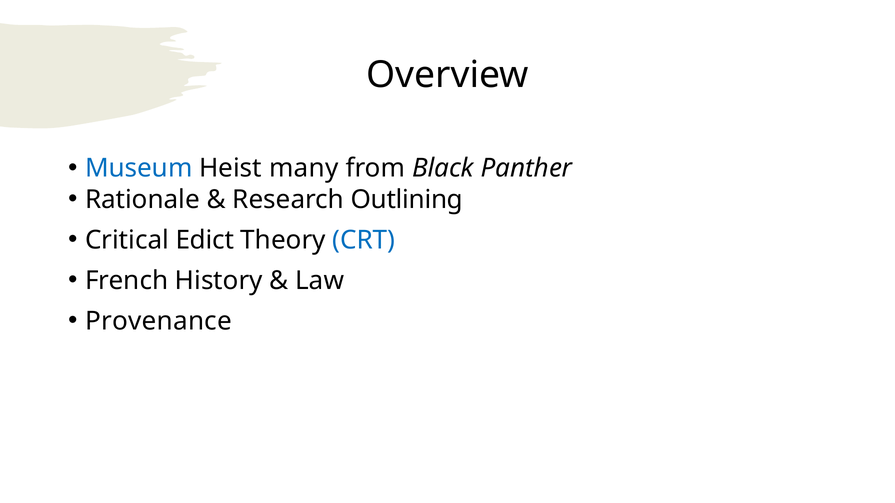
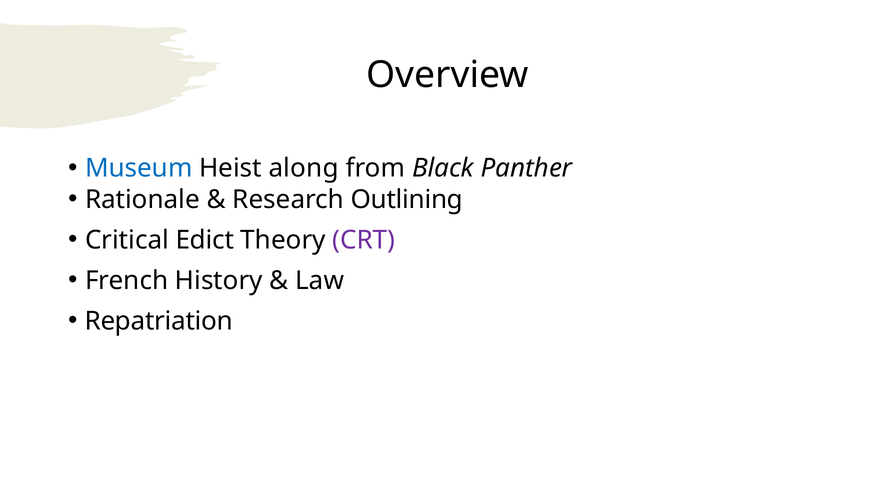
many: many -> along (304, 168)
CRT colour: blue -> purple (364, 240)
Provenance: Provenance -> Repatriation (159, 322)
